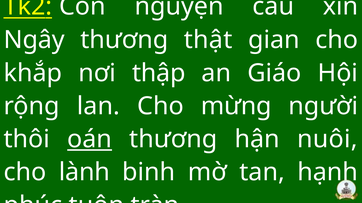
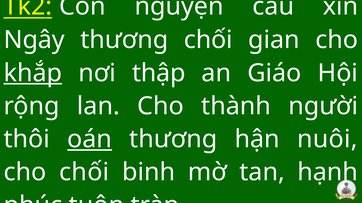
thương thật: thật -> chối (208, 40)
khắp underline: none -> present (33, 73)
mừng: mừng -> thành (236, 106)
cho lành: lành -> chối (84, 173)
